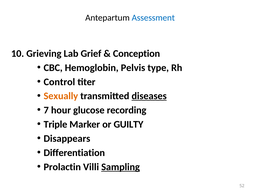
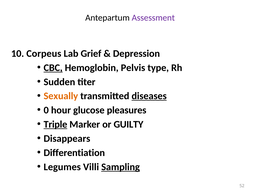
Assessment colour: blue -> purple (153, 18)
Grieving: Grieving -> Corpeus (44, 54)
Conception: Conception -> Depression (136, 54)
CBC underline: none -> present (53, 68)
Control: Control -> Sudden (59, 82)
7: 7 -> 0 (46, 110)
recording: recording -> pleasures (127, 110)
Triple underline: none -> present (55, 124)
Prolactin: Prolactin -> Legumes (62, 167)
